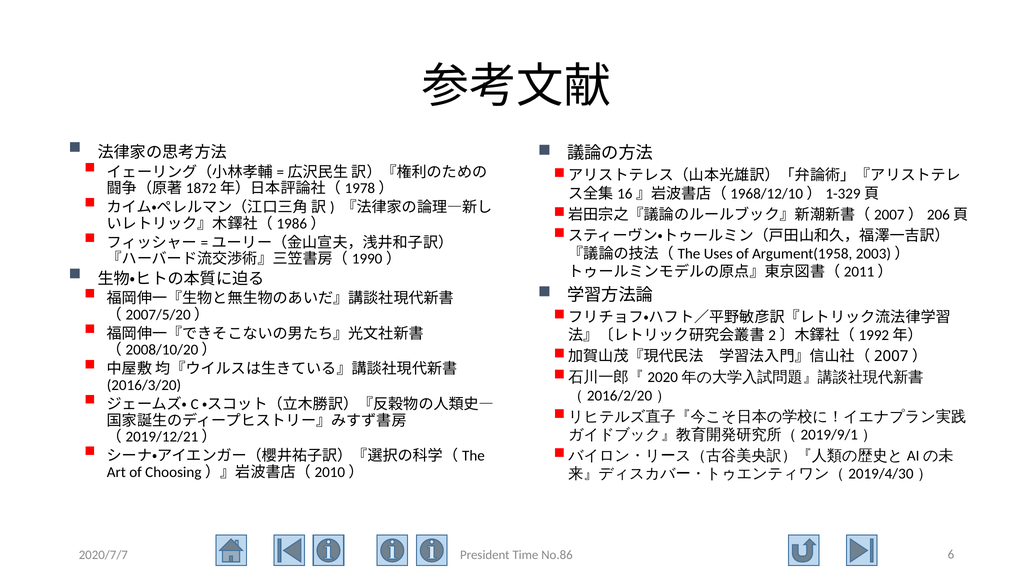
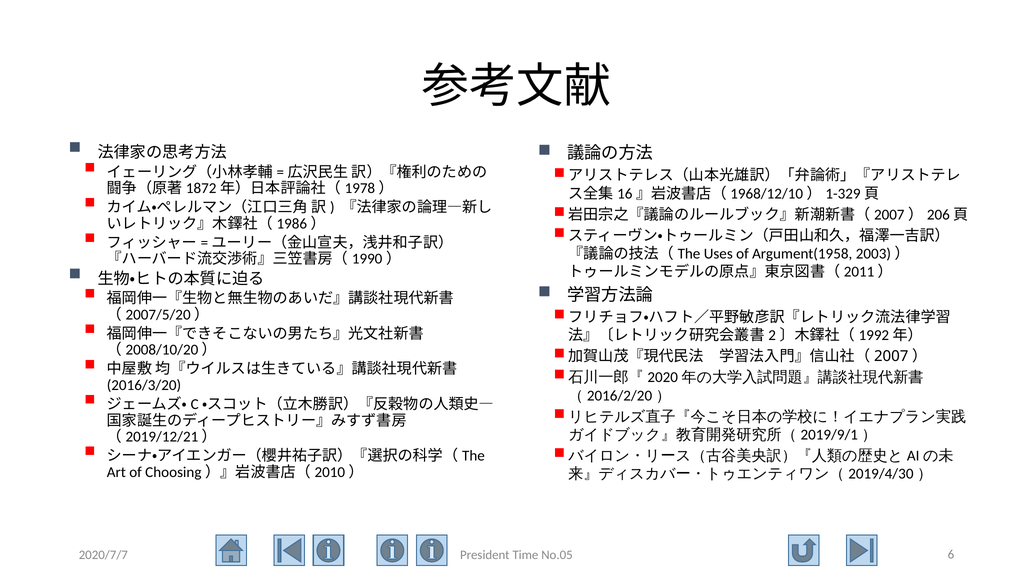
No.86: No.86 -> No.05 (557, 555)
